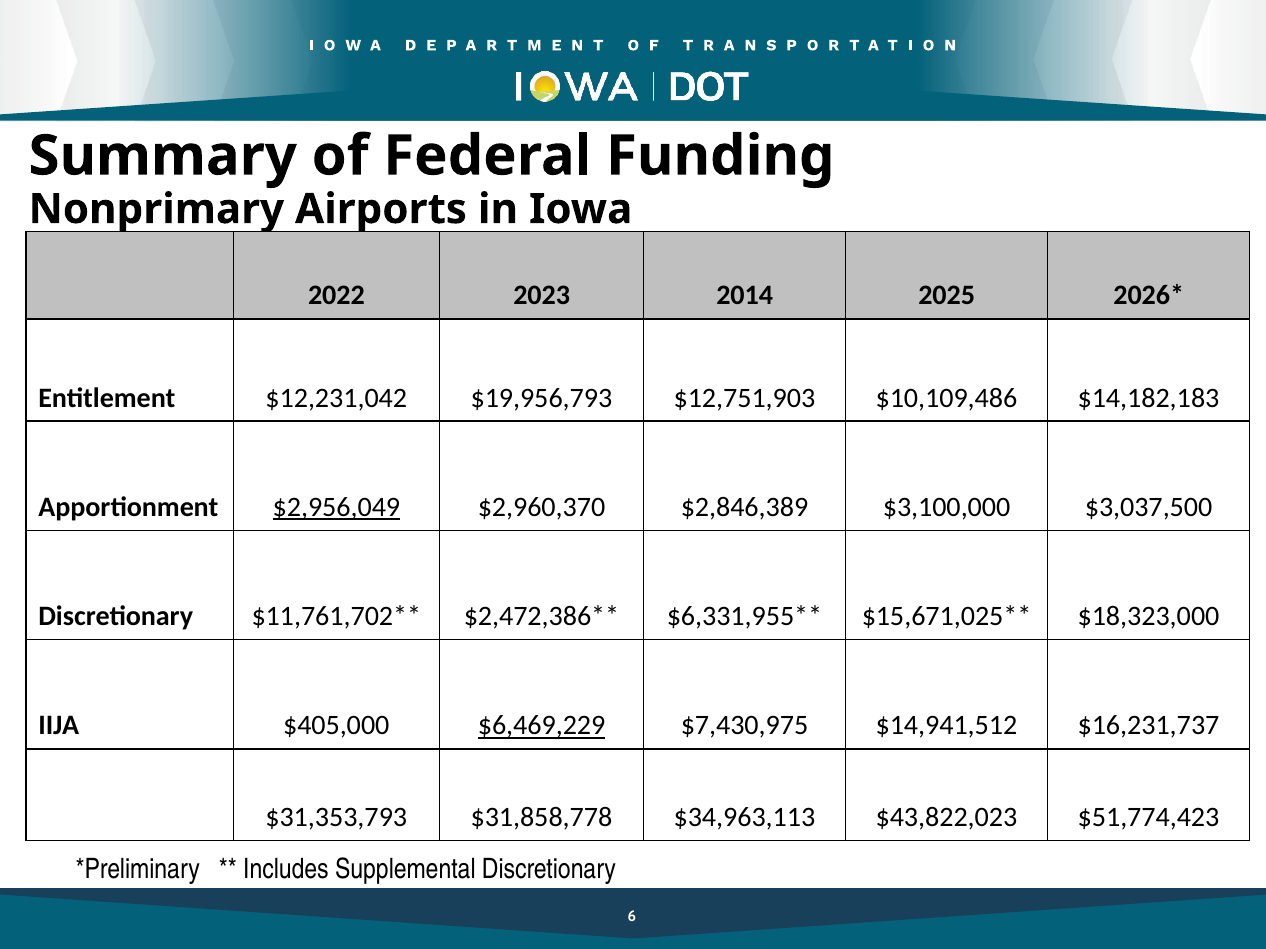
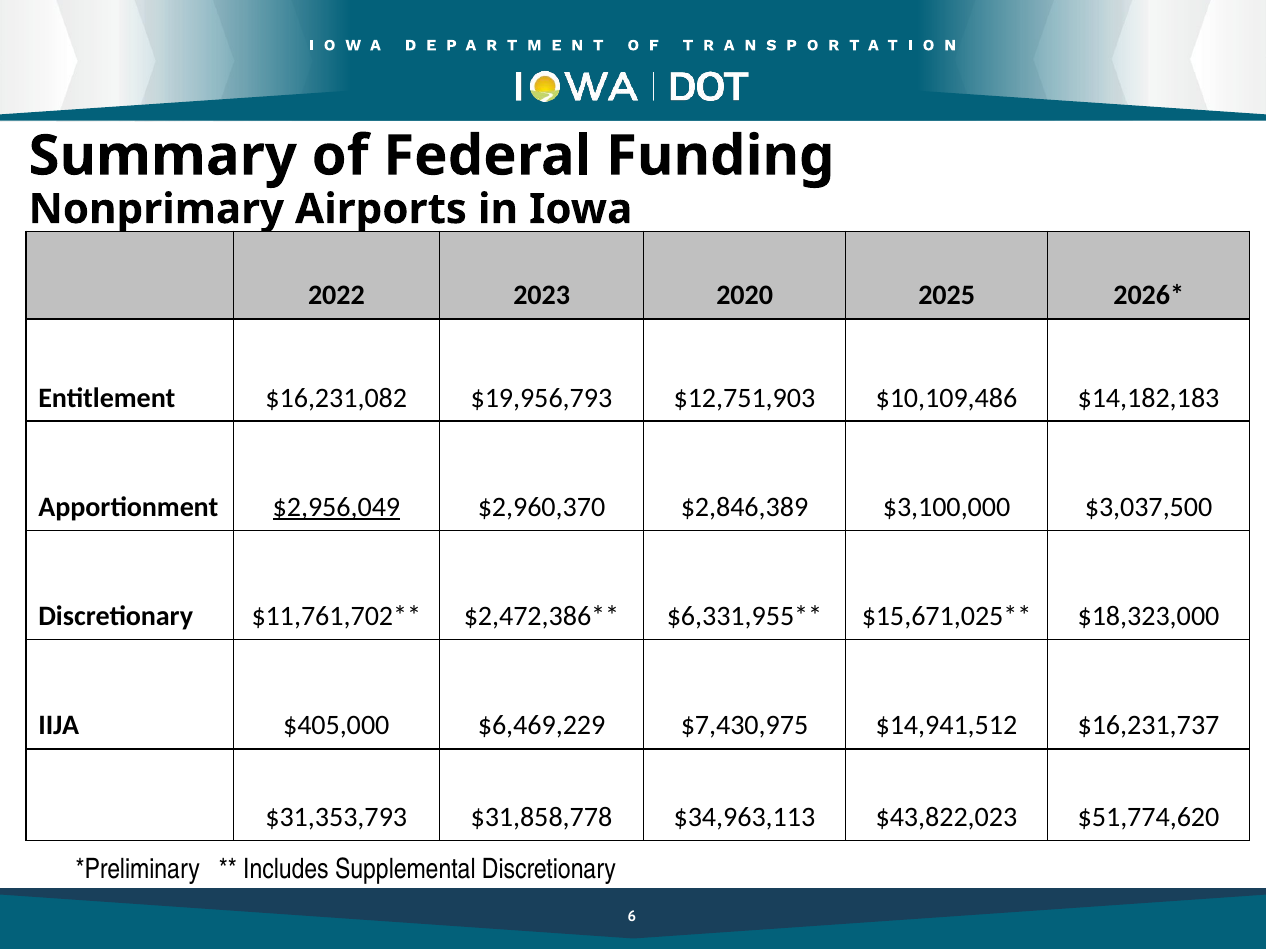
2014: 2014 -> 2020 (745, 296)
$12,231,042: $12,231,042 -> $16,231,082 (336, 398)
$6,469,229 underline: present -> none (542, 726)
$51,774,423: $51,774,423 -> $51,774,620 (1149, 818)
